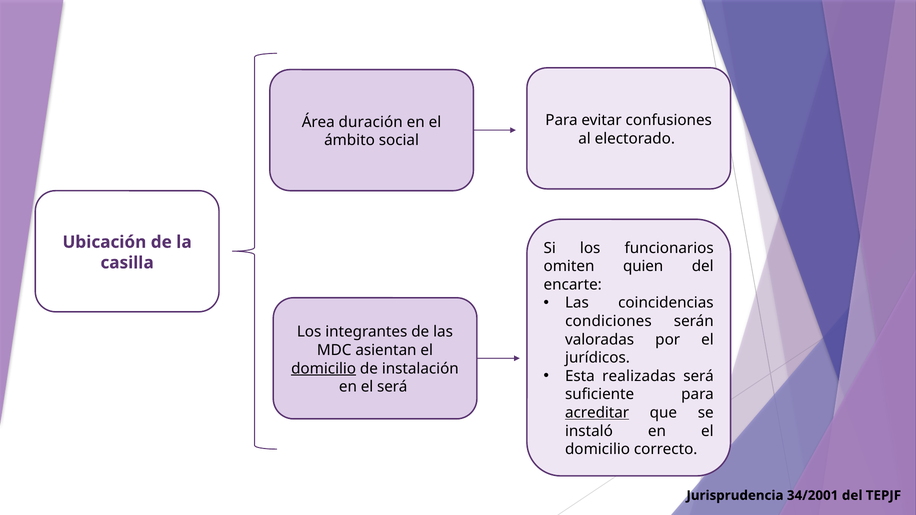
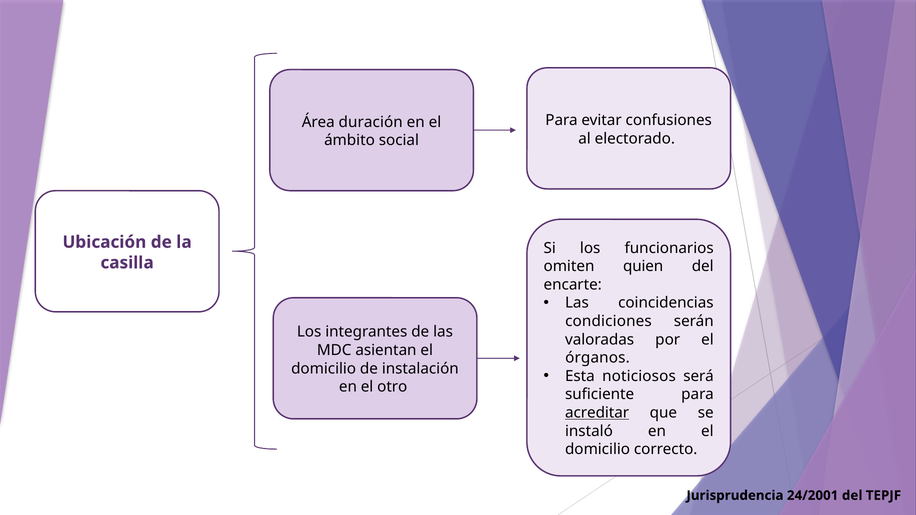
jurídicos: jurídicos -> órganos (597, 358)
domicilio underline: present -> none (324, 369)
realizadas: realizadas -> noticiosos (639, 376)
el será: será -> otro (392, 387)
34/2001: 34/2001 -> 24/2001 (813, 496)
